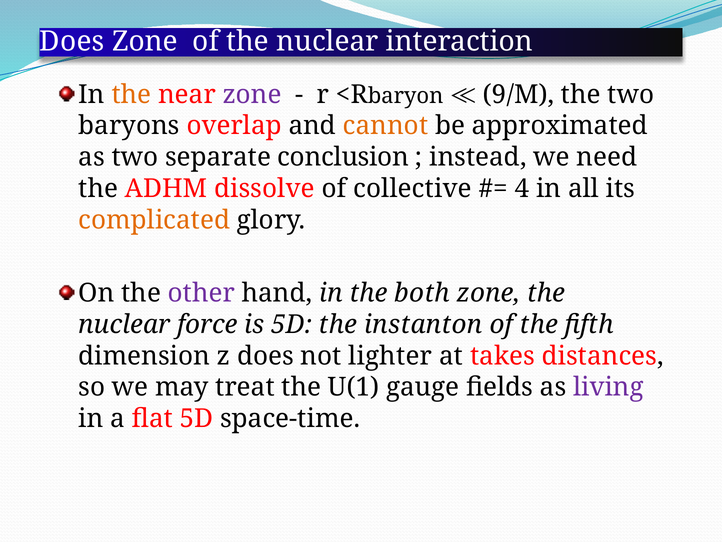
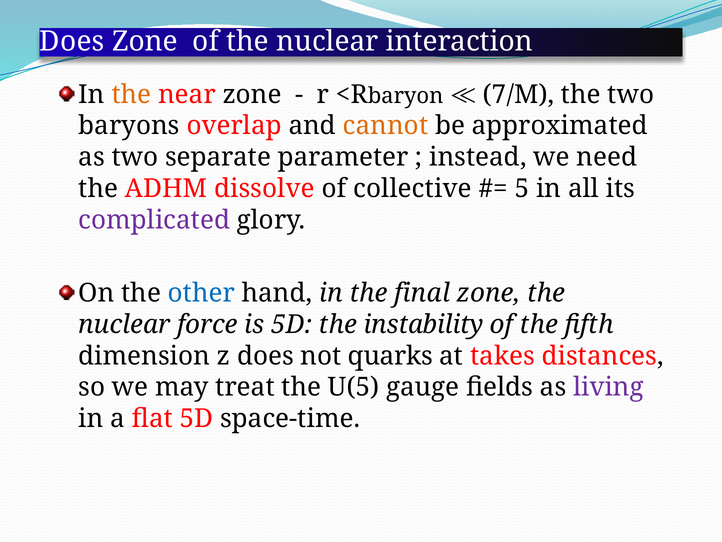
zone colour: purple -> black (252, 94)
9/M: 9/M -> 7/M (518, 94)
conclusion: conclusion -> parameter (343, 157)
4: 4 -> 5 (522, 188)
complicated colour: orange -> purple (154, 220)
other colour: purple -> blue (201, 293)
both: both -> final (422, 293)
instanton: instanton -> instability (424, 324)
lighter: lighter -> quarks (390, 356)
U(1: U(1 -> U(5 (354, 387)
